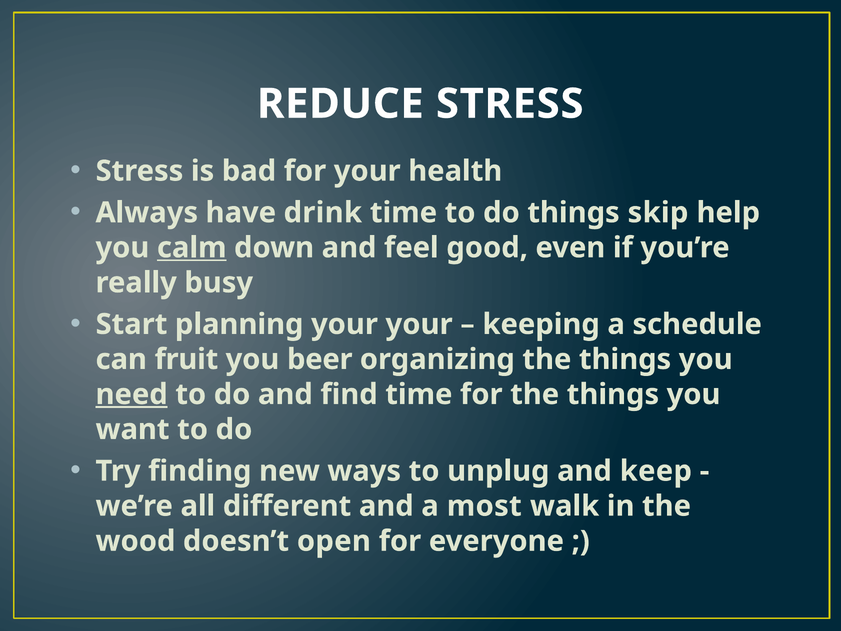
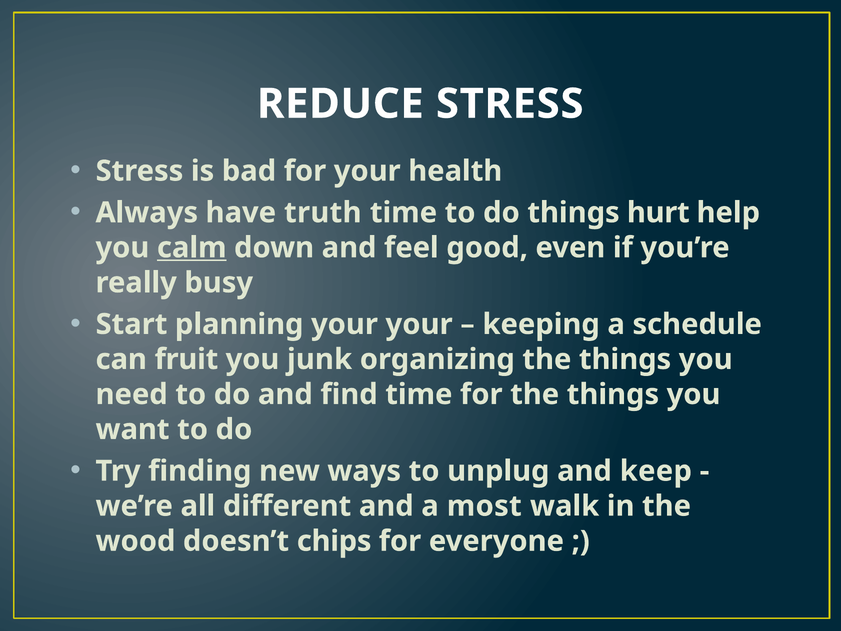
drink: drink -> truth (323, 213)
skip: skip -> hurt (658, 213)
beer: beer -> junk (320, 359)
need underline: present -> none (132, 394)
open: open -> chips (334, 541)
